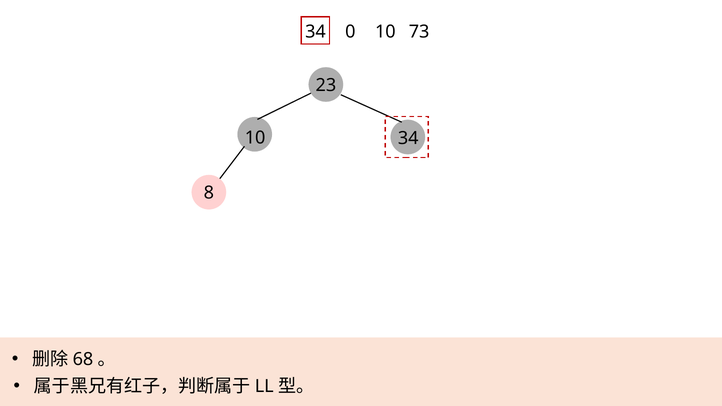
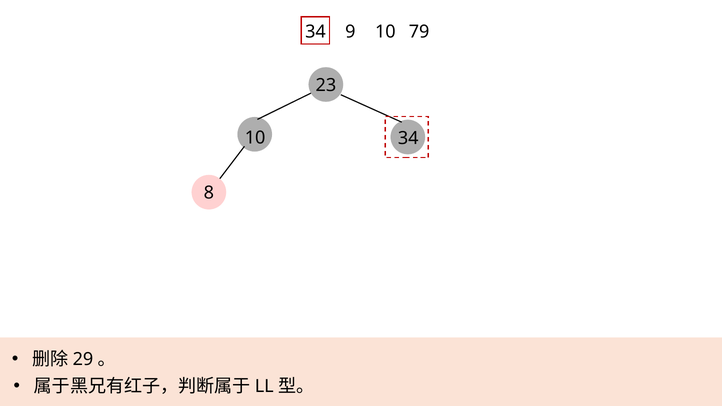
0: 0 -> 9 (350, 32)
73: 73 -> 79 (419, 32)
68: 68 -> 29 (83, 359)
